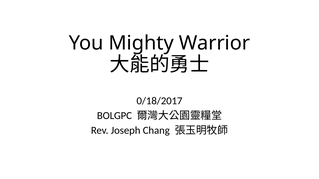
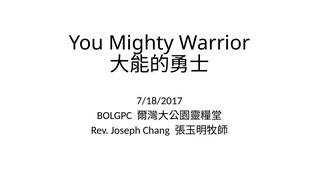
0/18/2017: 0/18/2017 -> 7/18/2017 (159, 101)
